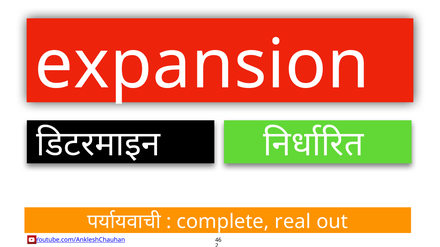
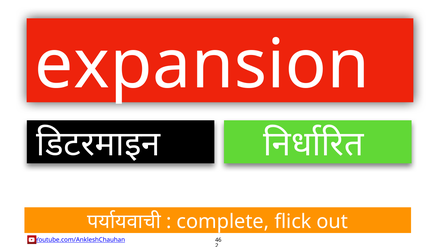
real: real -> flick (293, 222)
